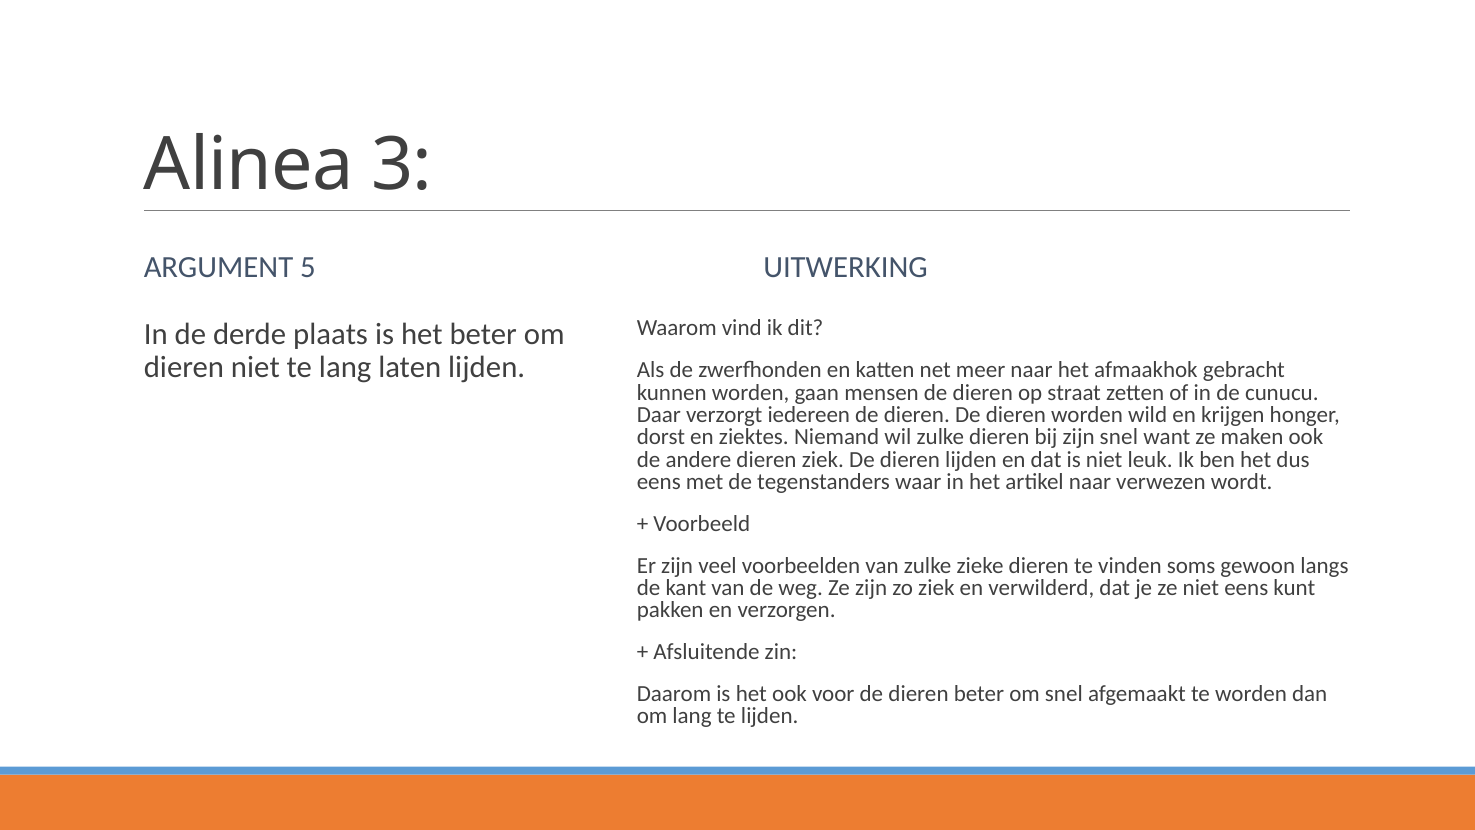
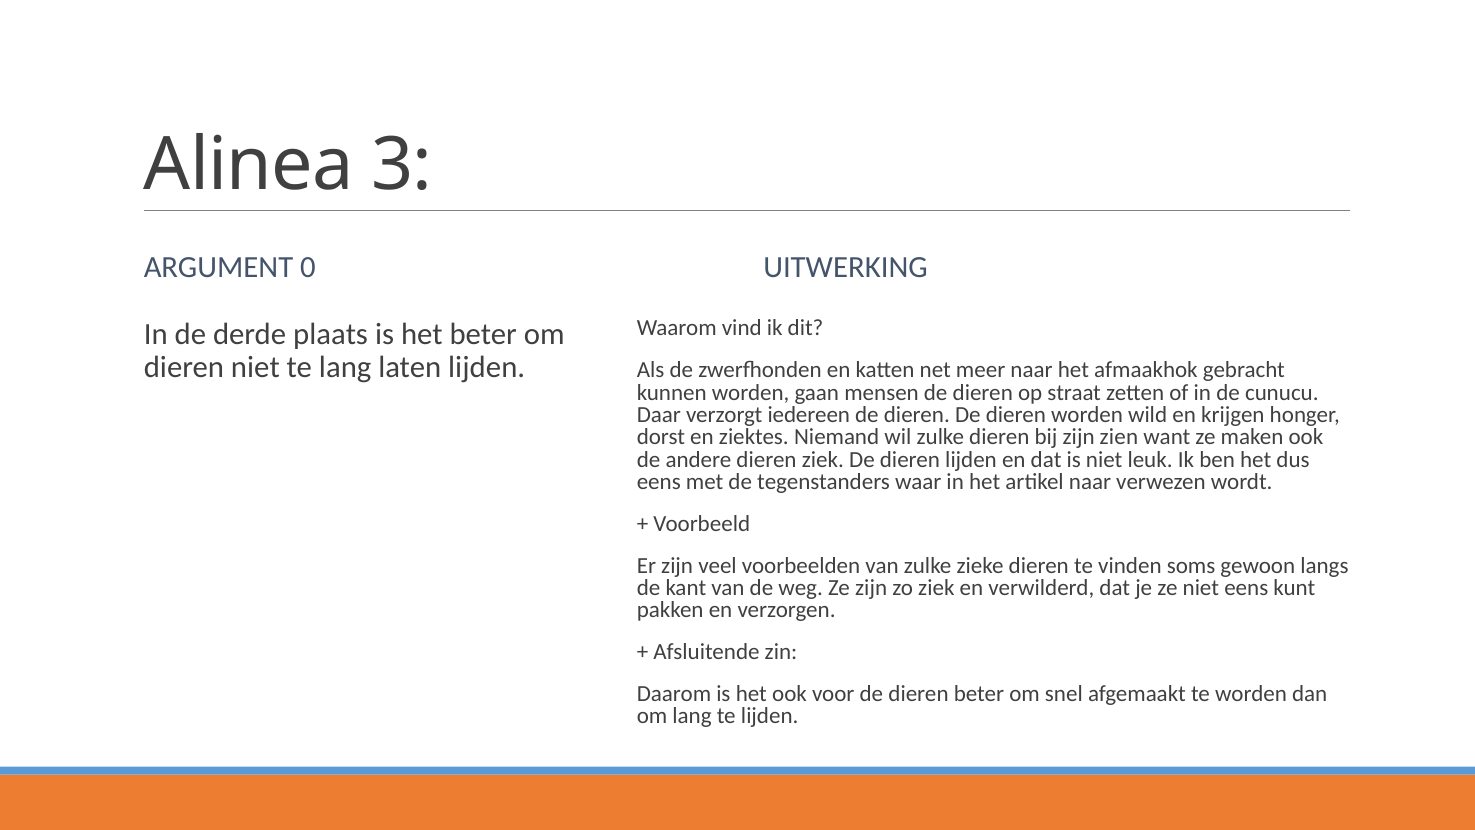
5: 5 -> 0 (308, 268)
zijn snel: snel -> zien (1119, 437)
